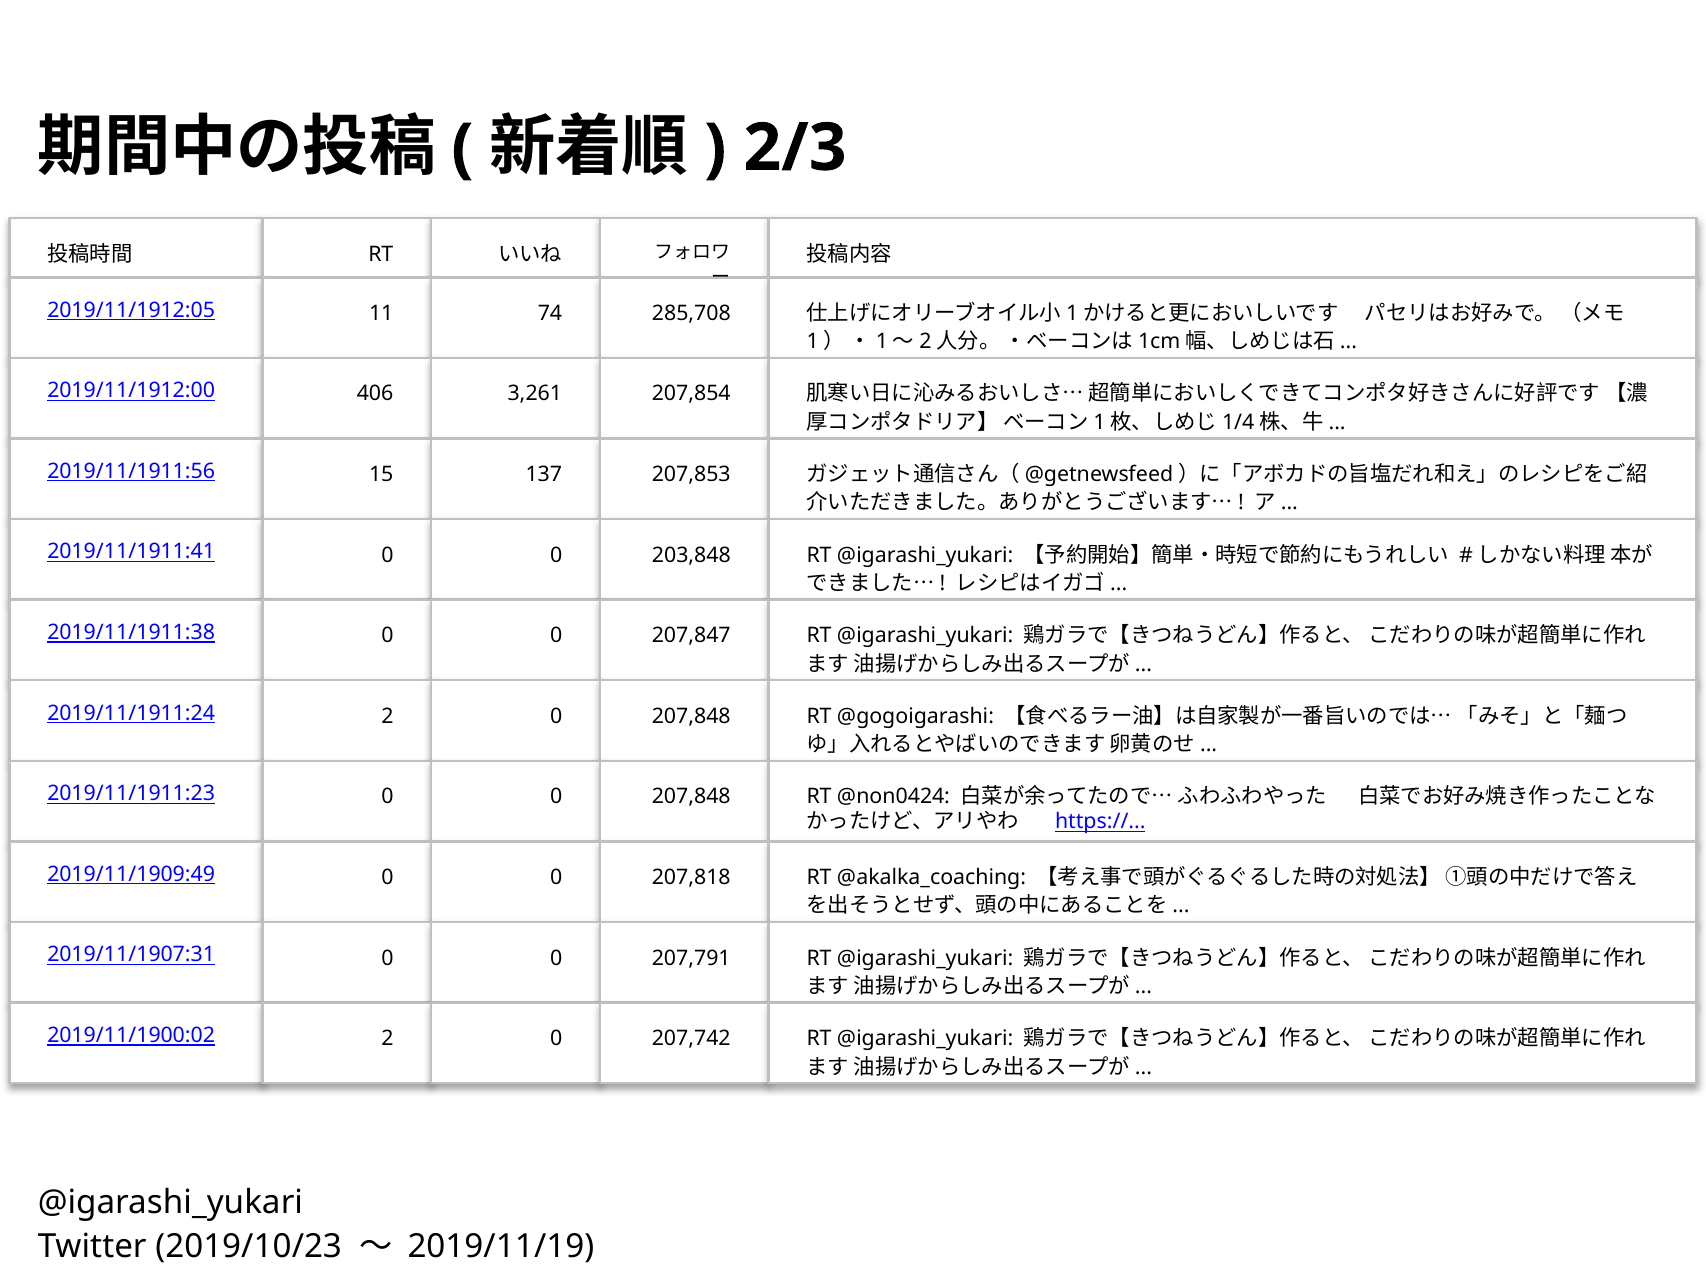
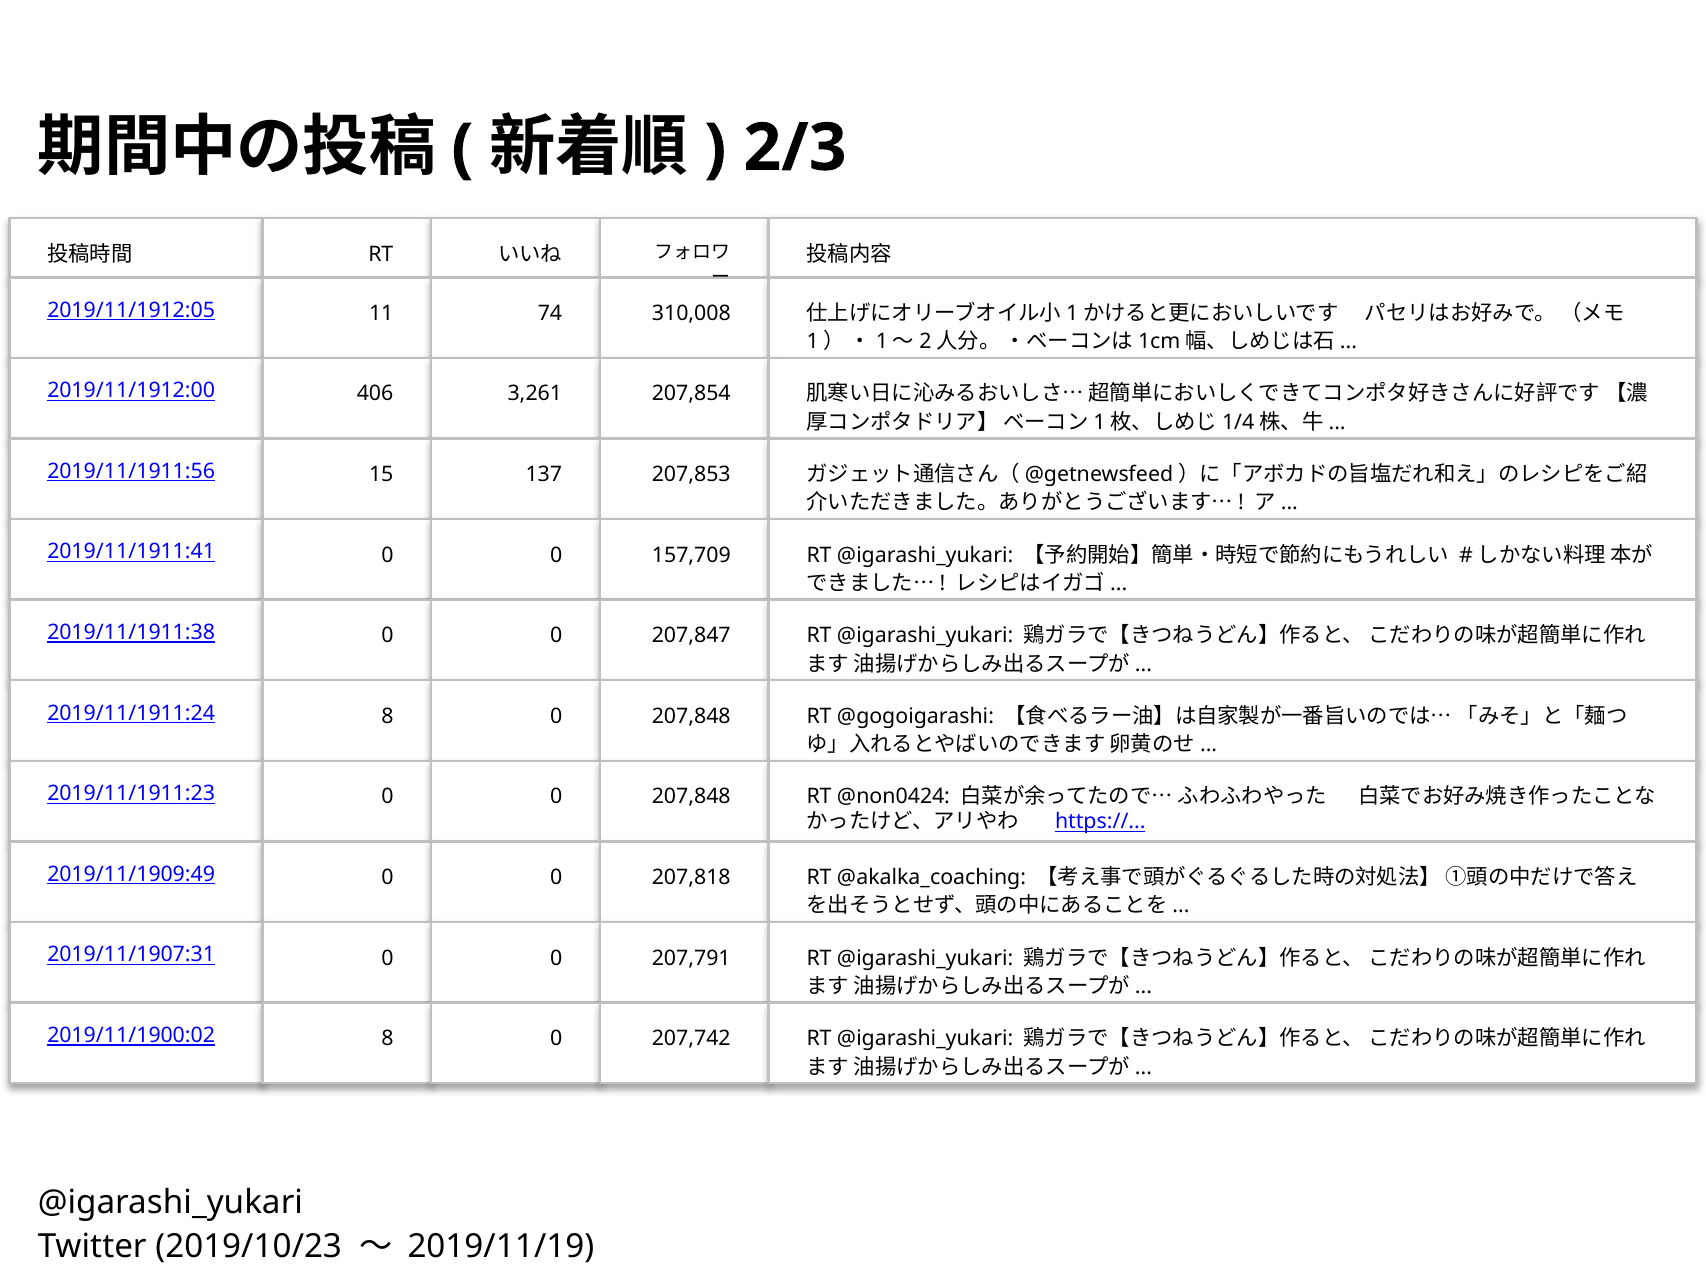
285,708: 285,708 -> 310,008 (691, 313)
203,848: 203,848 -> 157,709 (691, 555)
2: 2 -> 8 (387, 716)
2: 2 -> 8 (387, 1038)
